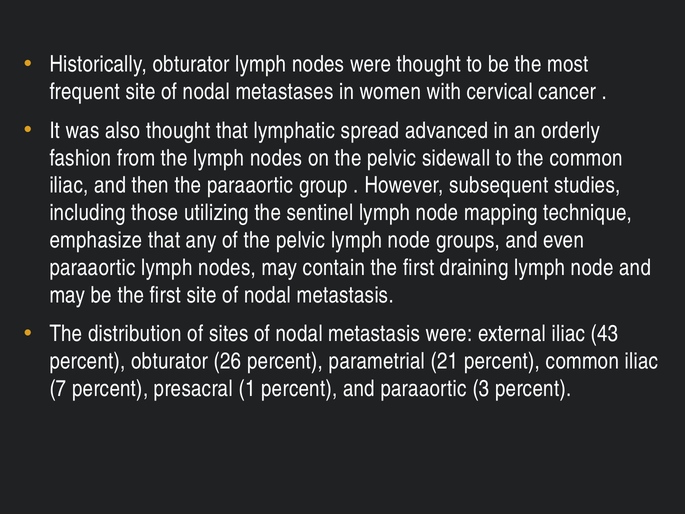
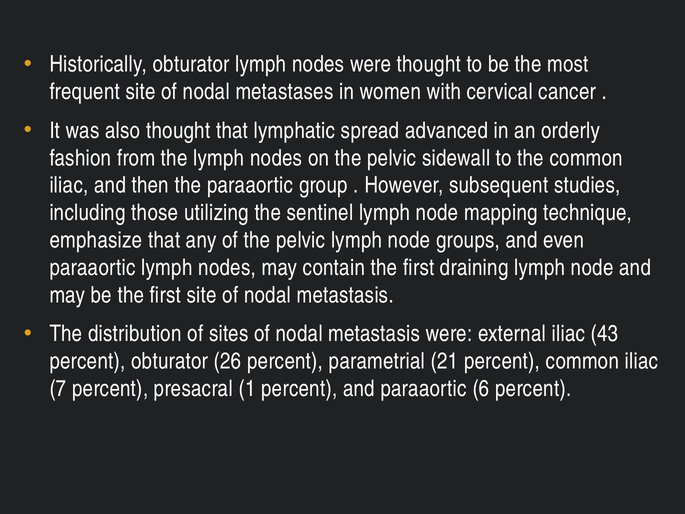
3: 3 -> 6 (481, 389)
